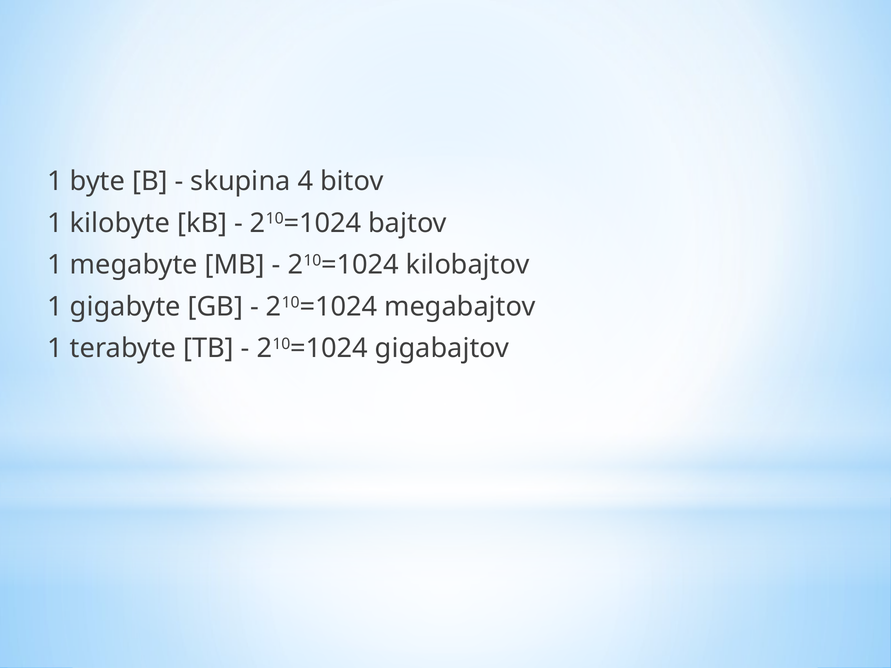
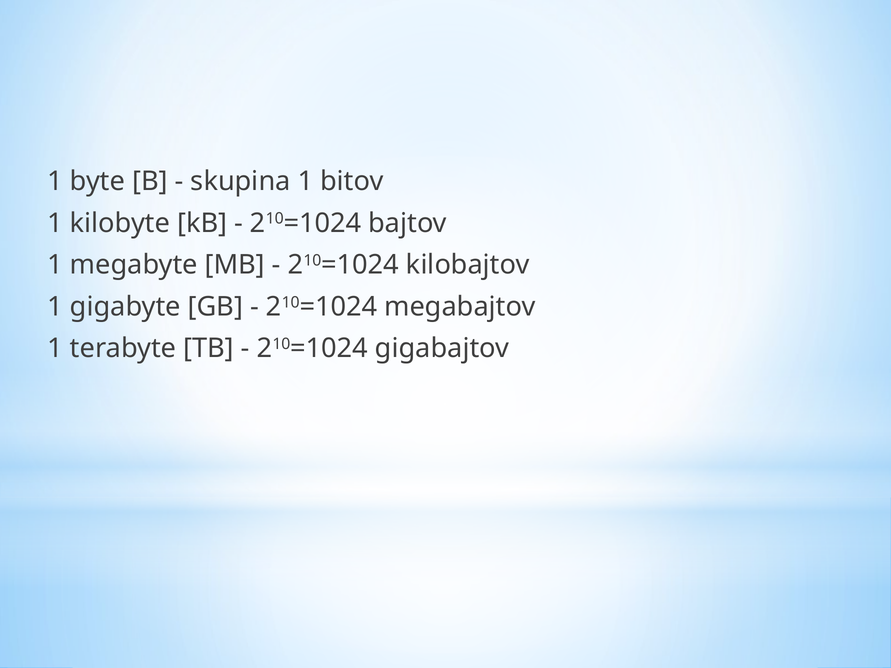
skupina 4: 4 -> 1 (305, 181)
